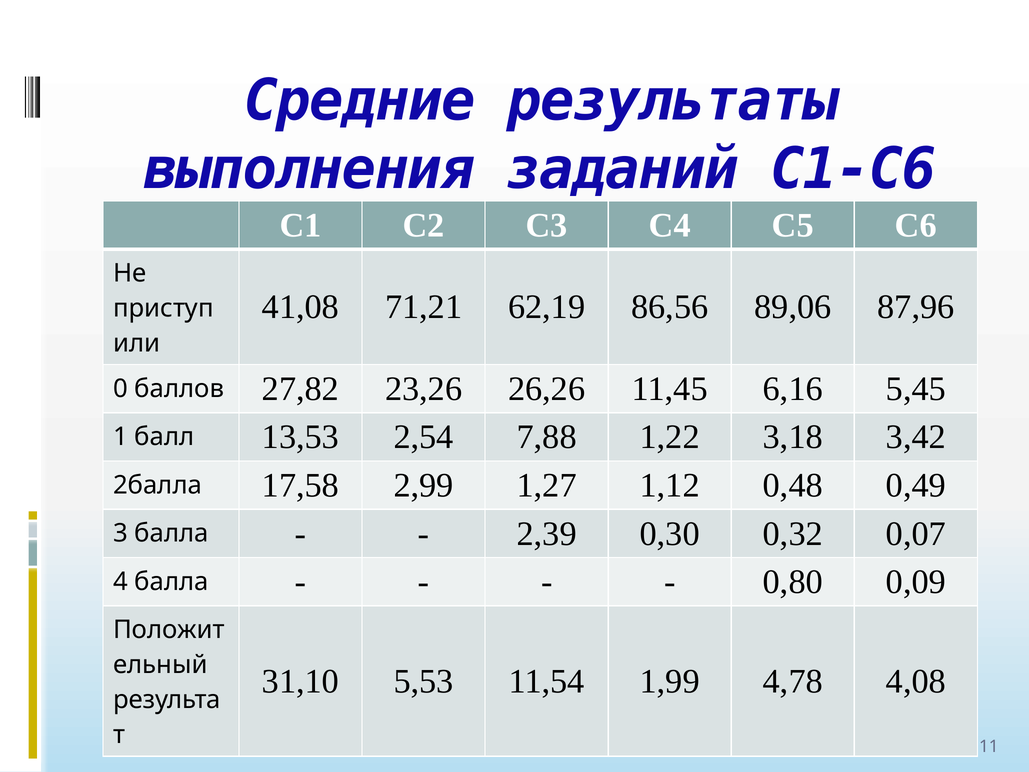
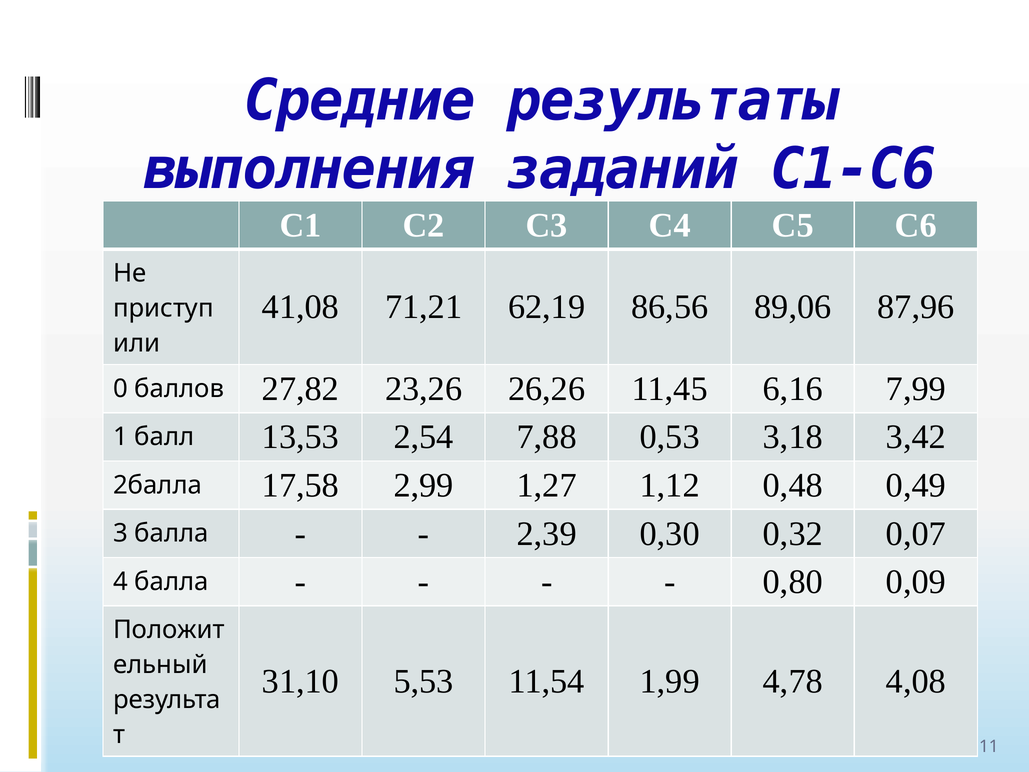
5,45: 5,45 -> 7,99 (916, 389)
1,22: 1,22 -> 0,53 (670, 437)
